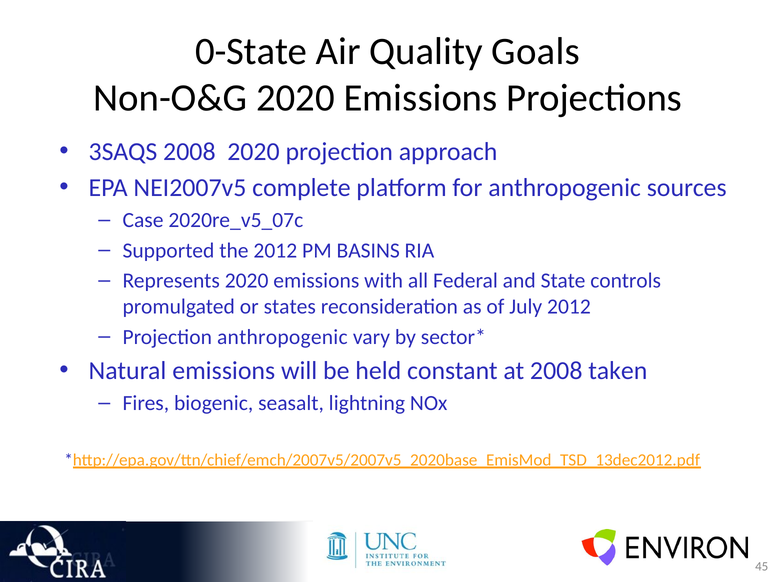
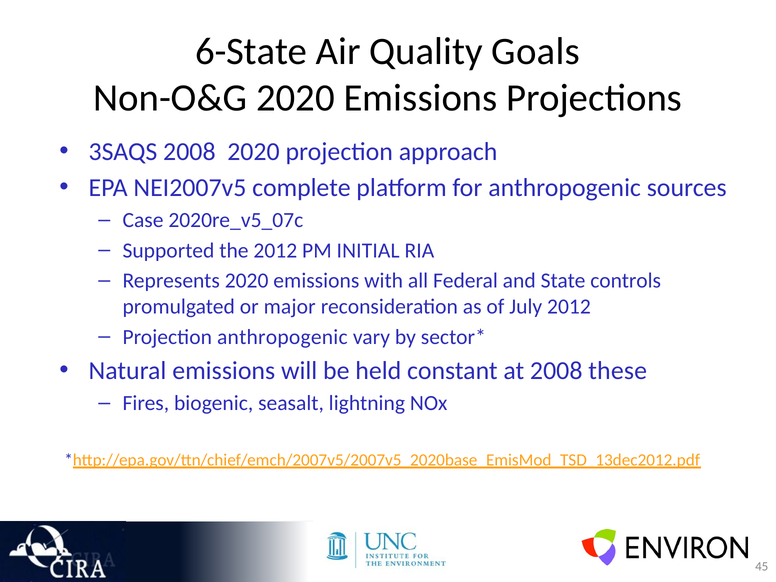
0-State: 0-State -> 6-State (251, 51)
BASINS: BASINS -> INITIAL (368, 251)
states: states -> major (290, 307)
taken: taken -> these (618, 371)
